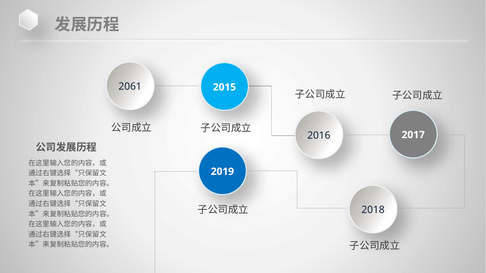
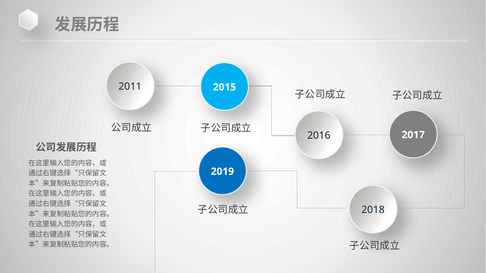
2061: 2061 -> 2011 (130, 87)
